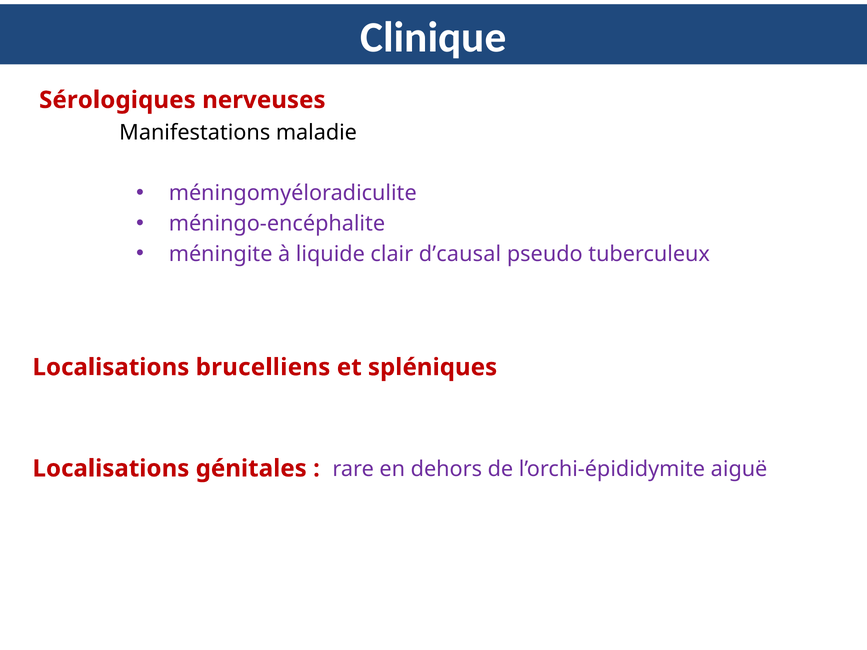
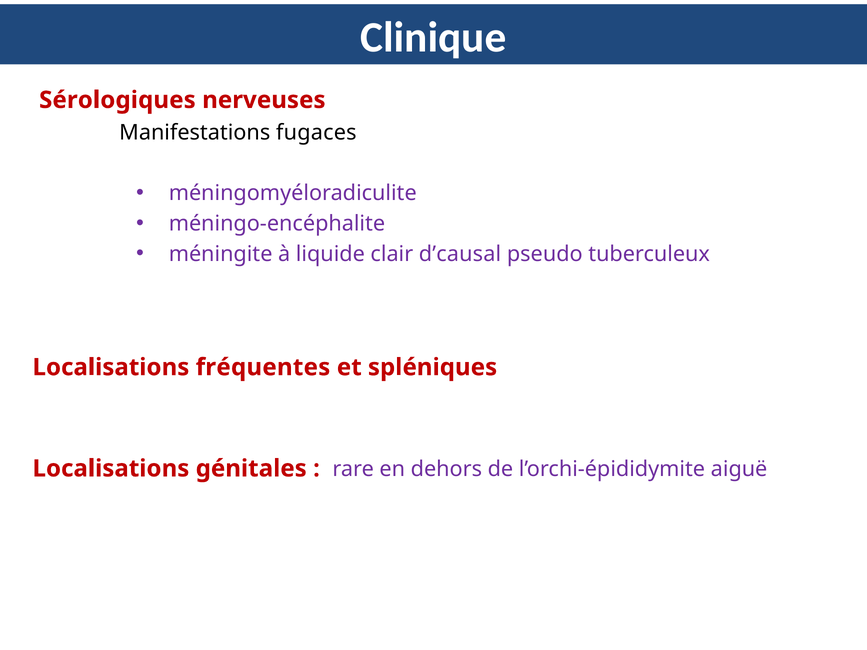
maladie: maladie -> fugaces (316, 133)
brucelliens: brucelliens -> fréquentes (263, 367)
